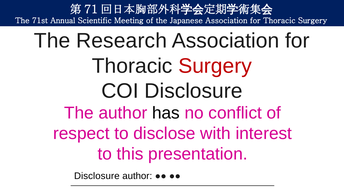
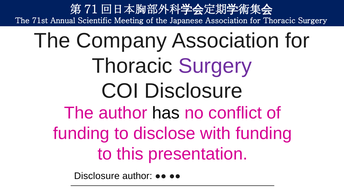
Research: Research -> Company (121, 41)
Surgery colour: red -> purple (215, 66)
respect: respect -> funding (81, 134)
with interest: interest -> funding (264, 134)
